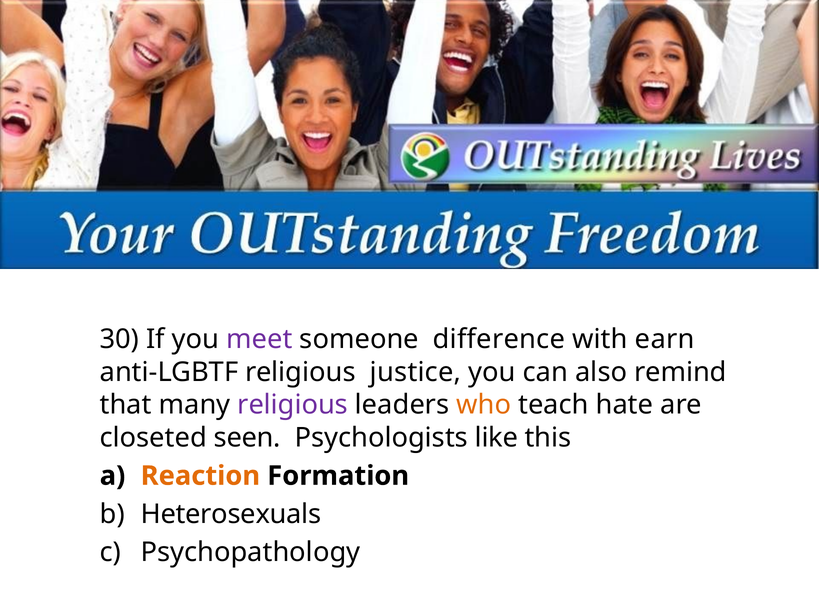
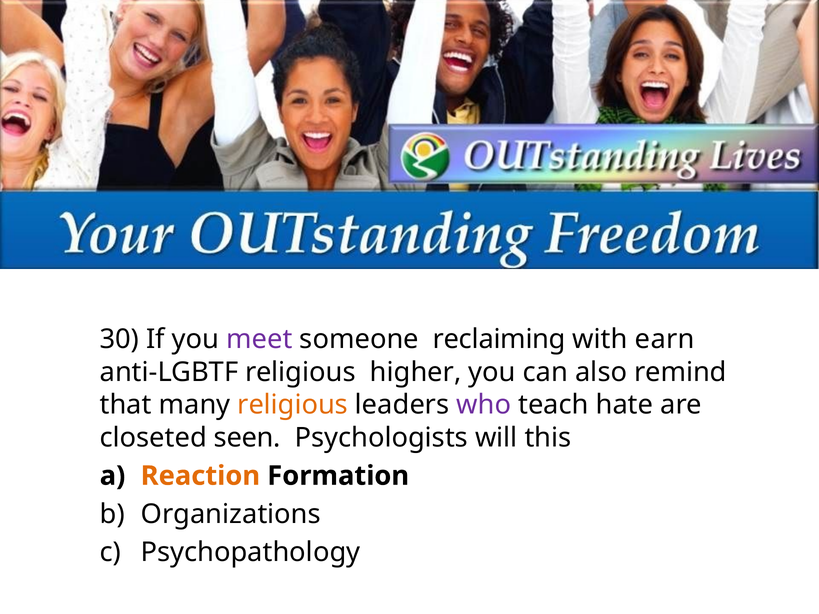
difference: difference -> reclaiming (499, 340)
justice: justice -> higher (416, 372)
religious colour: purple -> orange (293, 405)
who colour: orange -> purple (484, 405)
like: like -> will (496, 438)
Heterosexuals: Heterosexuals -> Organizations (231, 514)
